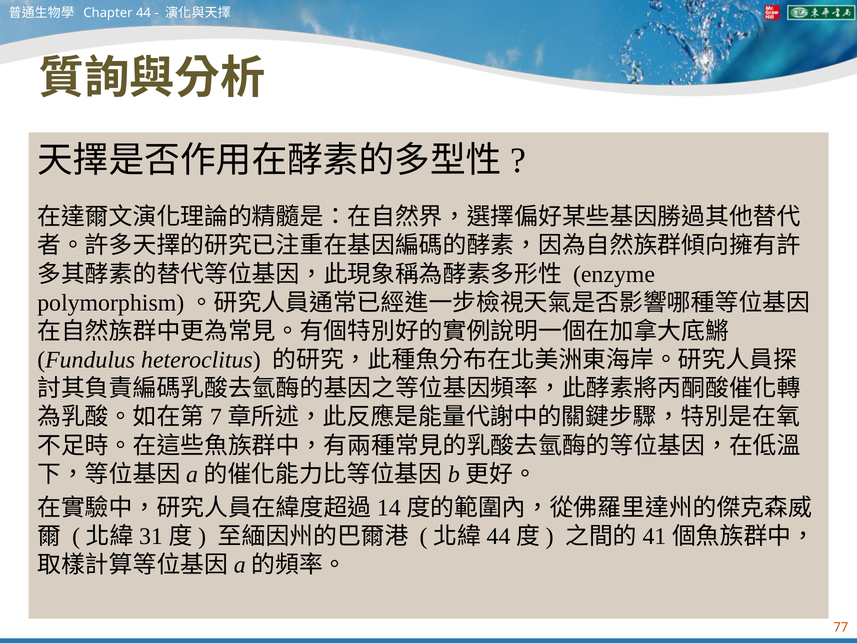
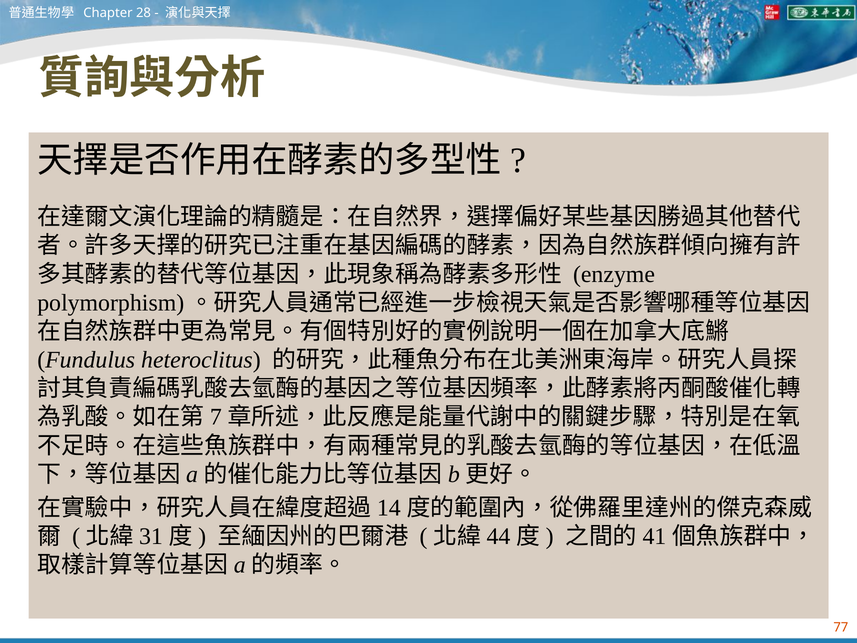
44: 44 -> 28 (144, 13)
